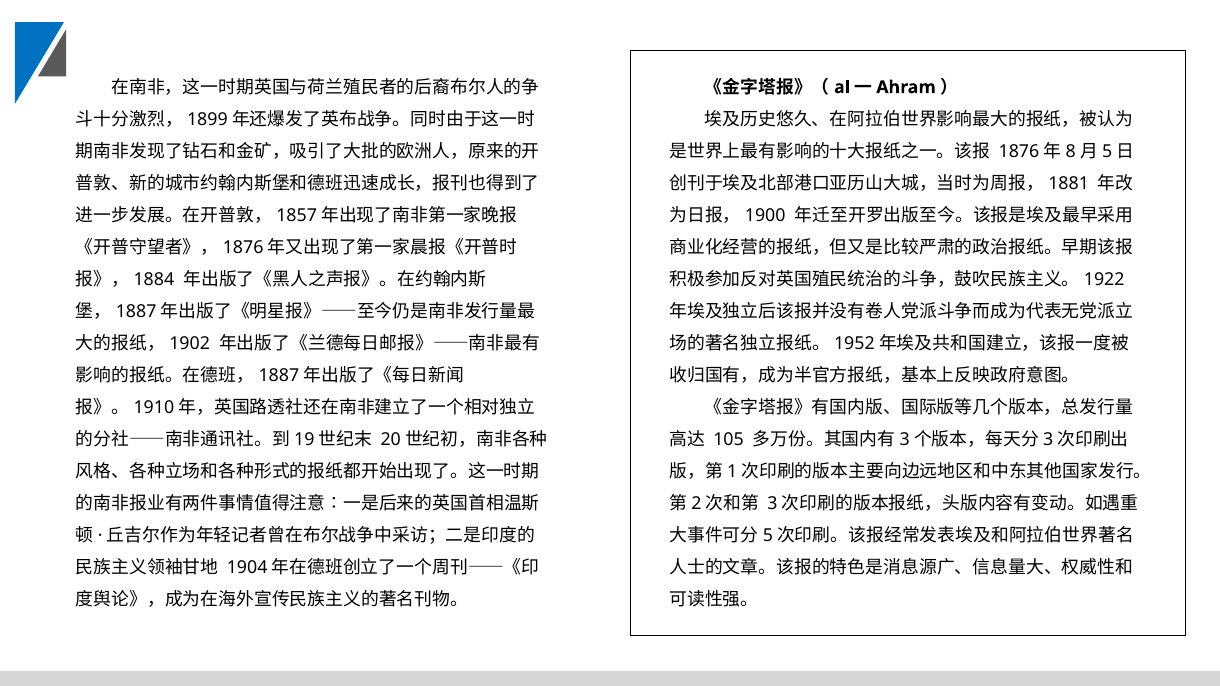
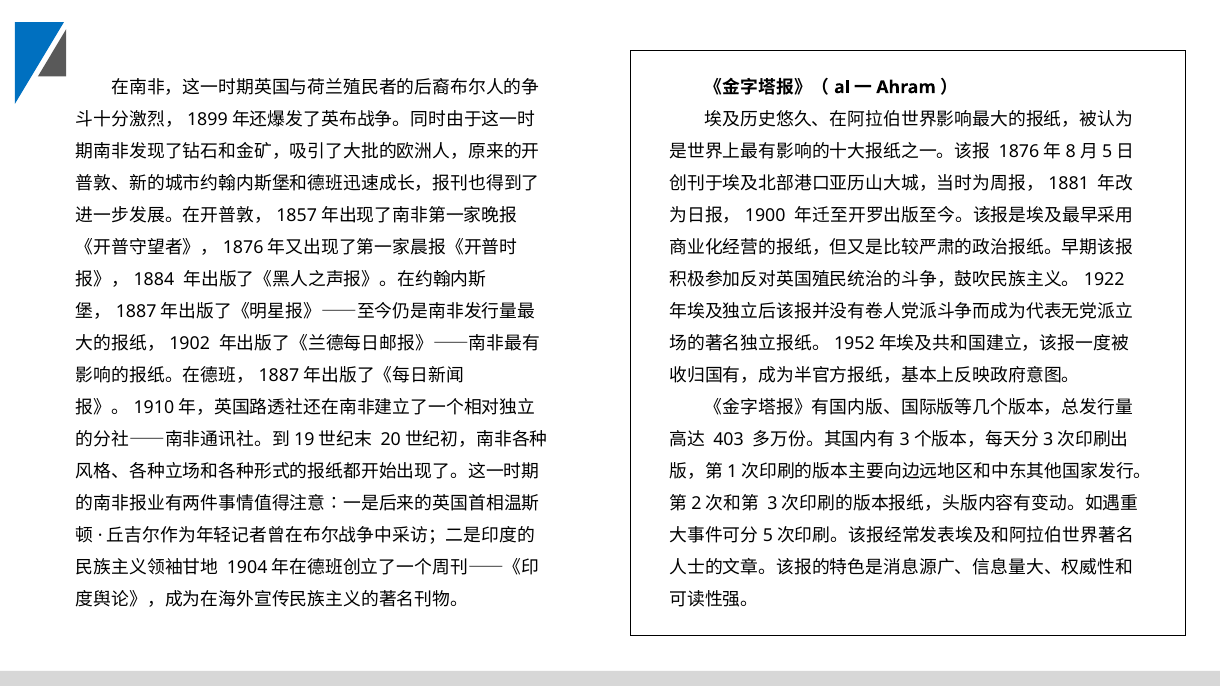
105: 105 -> 403 (728, 440)
